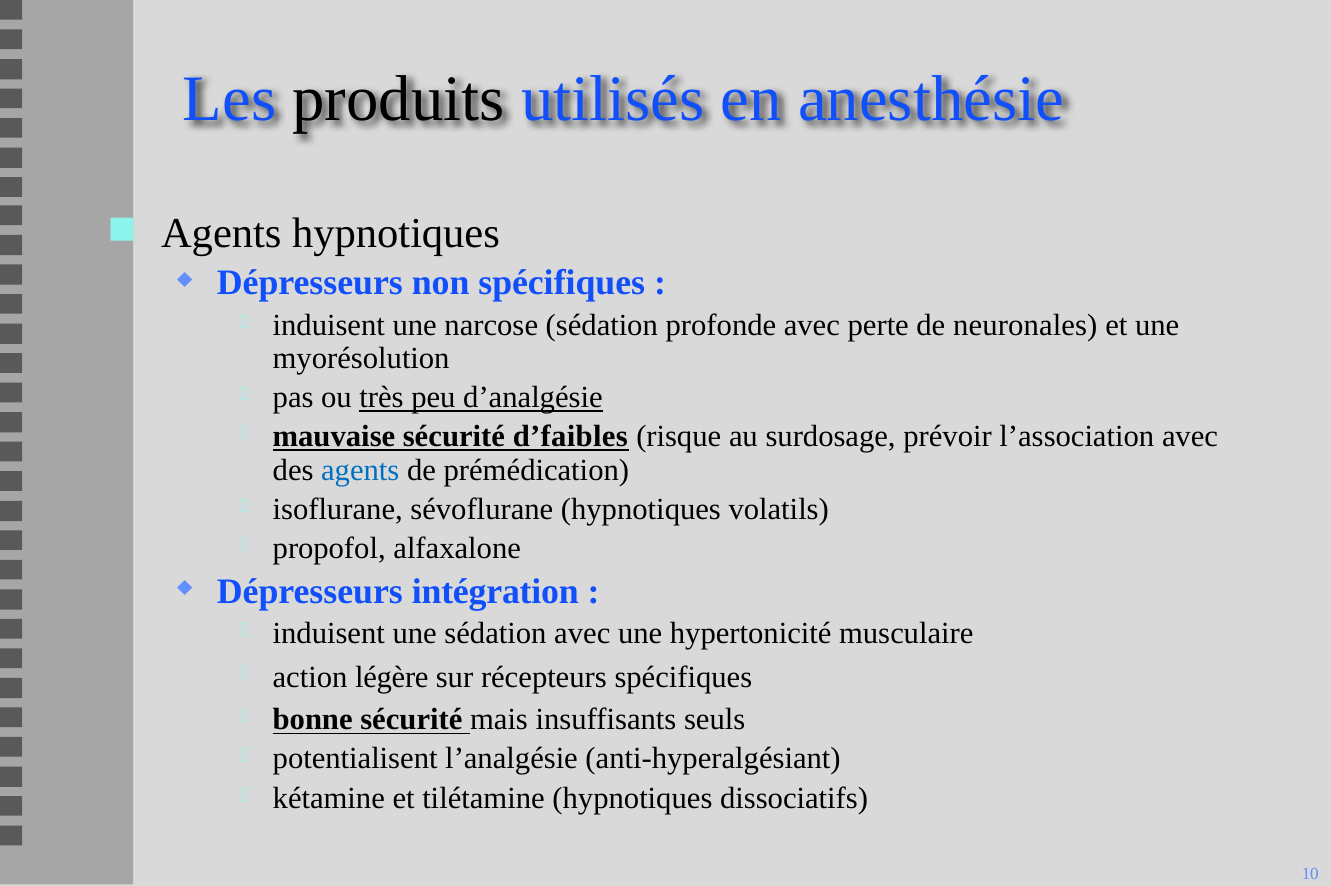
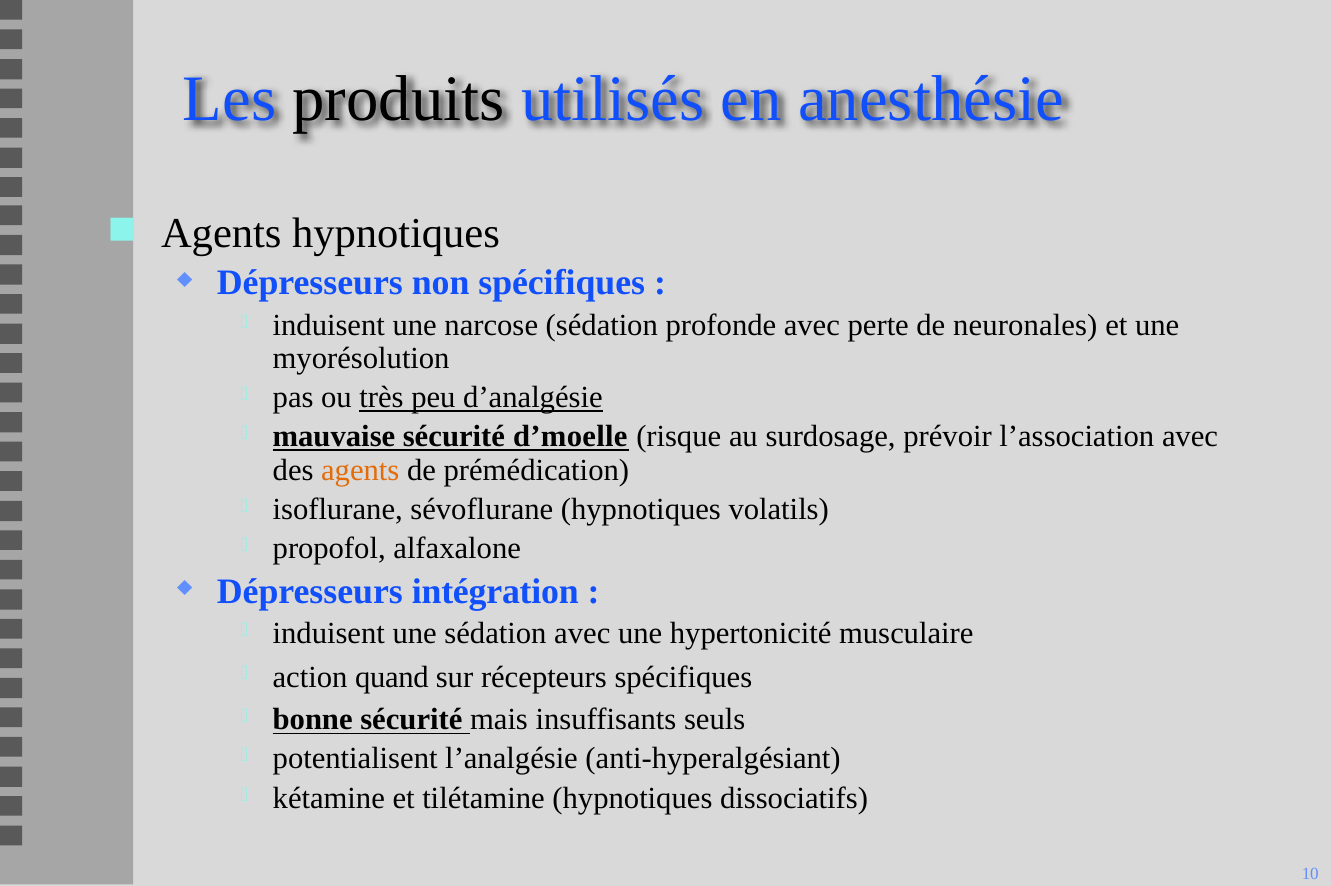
d’faibles: d’faibles -> d’moelle (570, 437)
agents colour: blue -> orange (360, 470)
légère: légère -> quand (392, 677)
